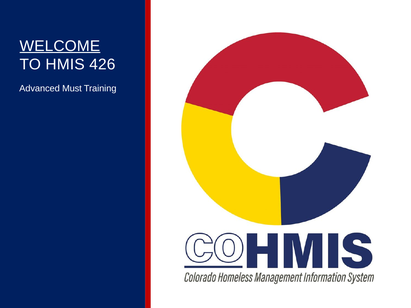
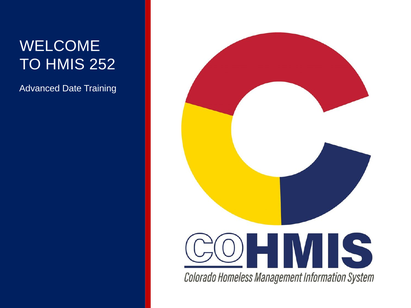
WELCOME underline: present -> none (60, 46)
426: 426 -> 252 (102, 64)
Must: Must -> Date (72, 88)
